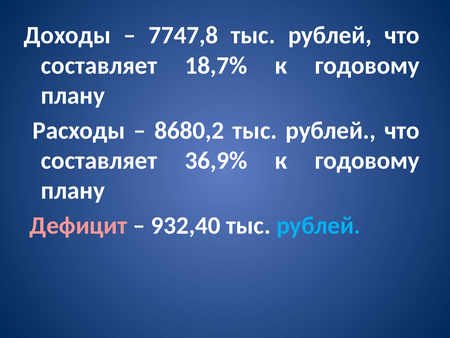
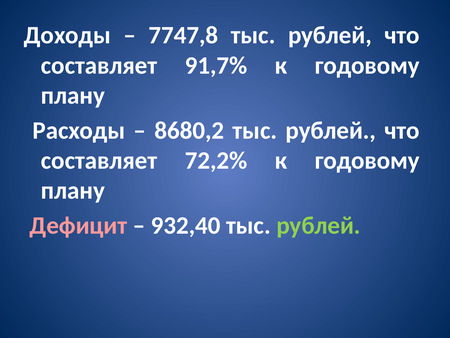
18,7%: 18,7% -> 91,7% (216, 65)
36,9%: 36,9% -> 72,2% (216, 160)
рублей colour: light blue -> light green (318, 225)
